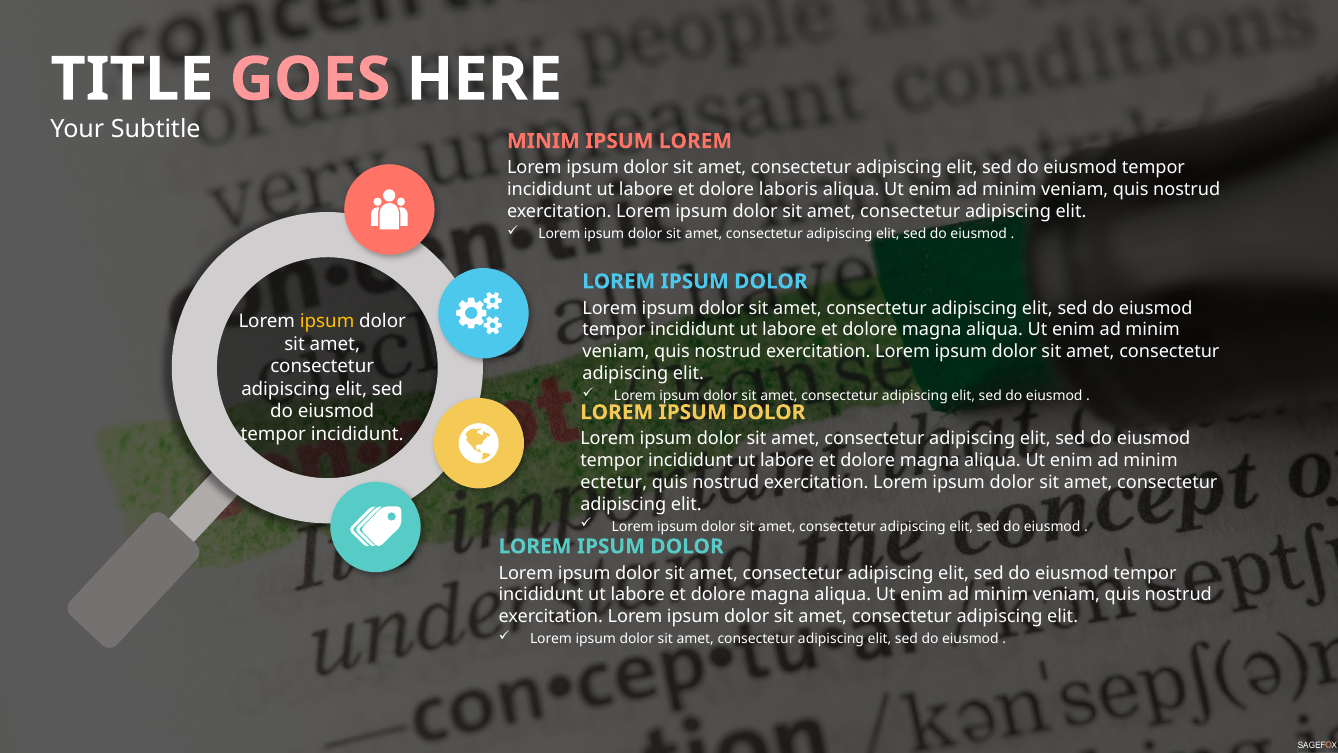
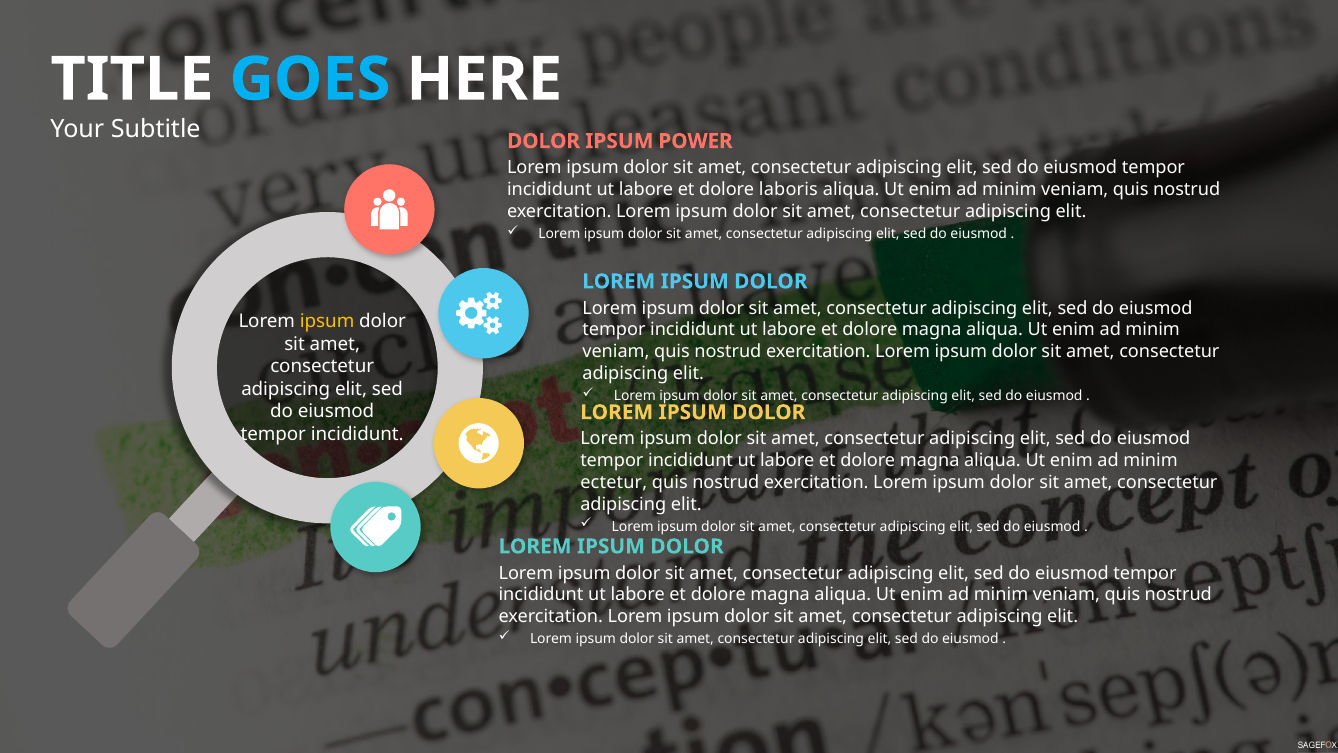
GOES colour: pink -> light blue (310, 79)
MINIM: MINIM -> DOLOR (544, 141)
IPSUM LOREM: LOREM -> POWER (696, 141)
